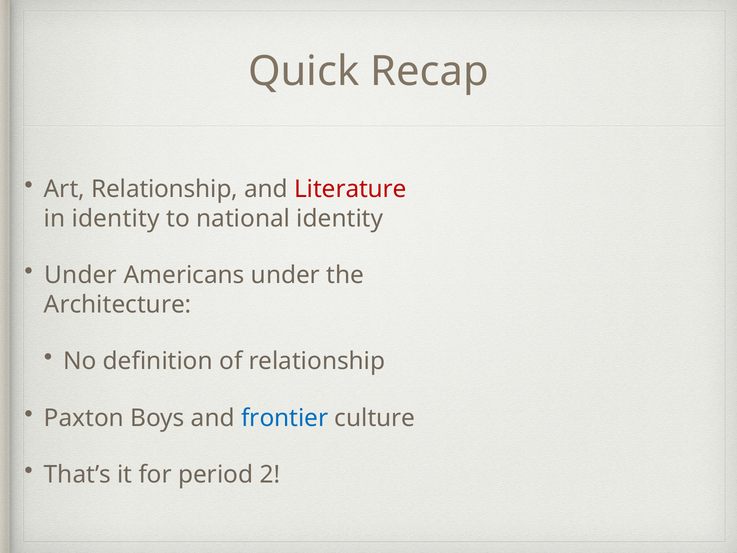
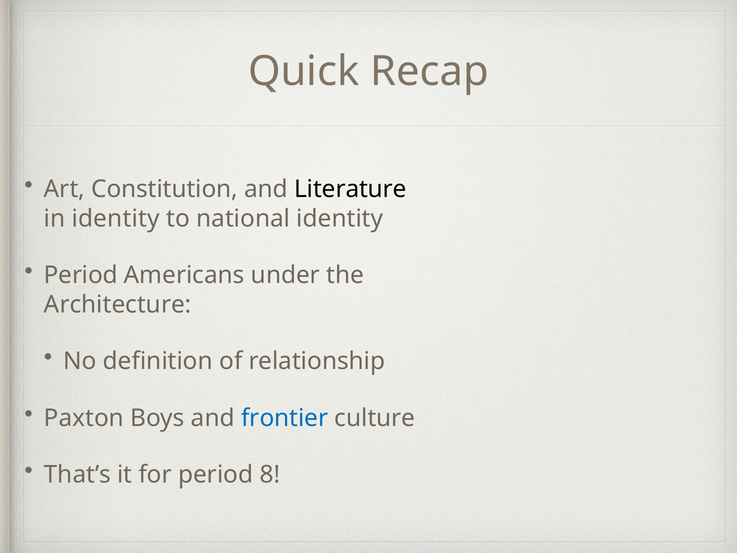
Art Relationship: Relationship -> Constitution (165, 189)
Literature colour: red -> black (350, 189)
Under: Under -> Period (81, 275)
2: 2 -> 8 (270, 475)
